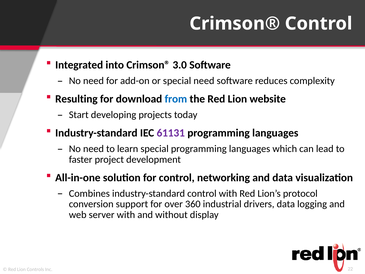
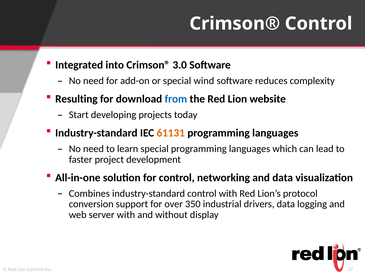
special need: need -> wind (204, 81)
61131 colour: purple -> orange (171, 133)
360: 360 -> 350 (193, 204)
